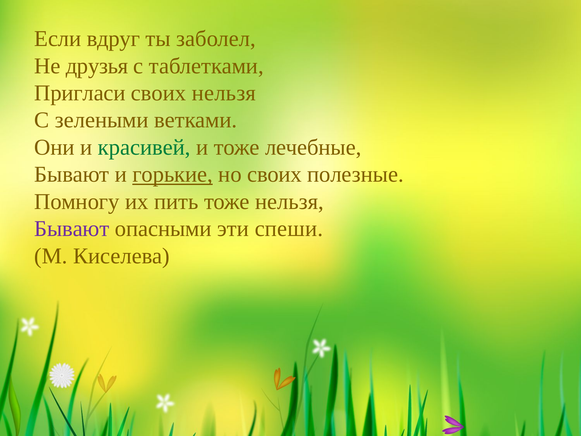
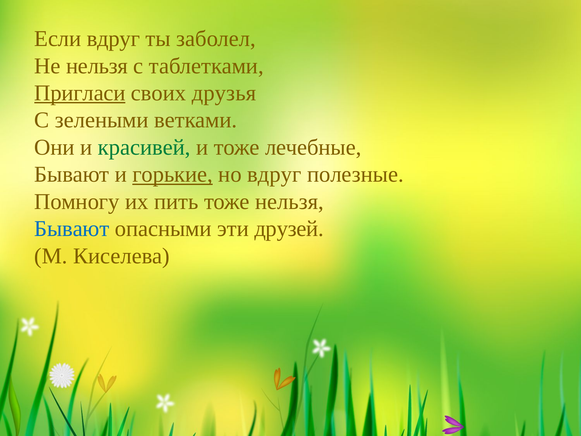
Не друзья: друзья -> нельзя (97, 66)
Пригласи underline: none -> present (80, 93)
своих нельзя: нельзя -> друзья (224, 93)
но своих: своих -> вдруг (274, 174)
Бывают colour: purple -> blue (72, 229)
спеши: спеши -> друзей (289, 229)
